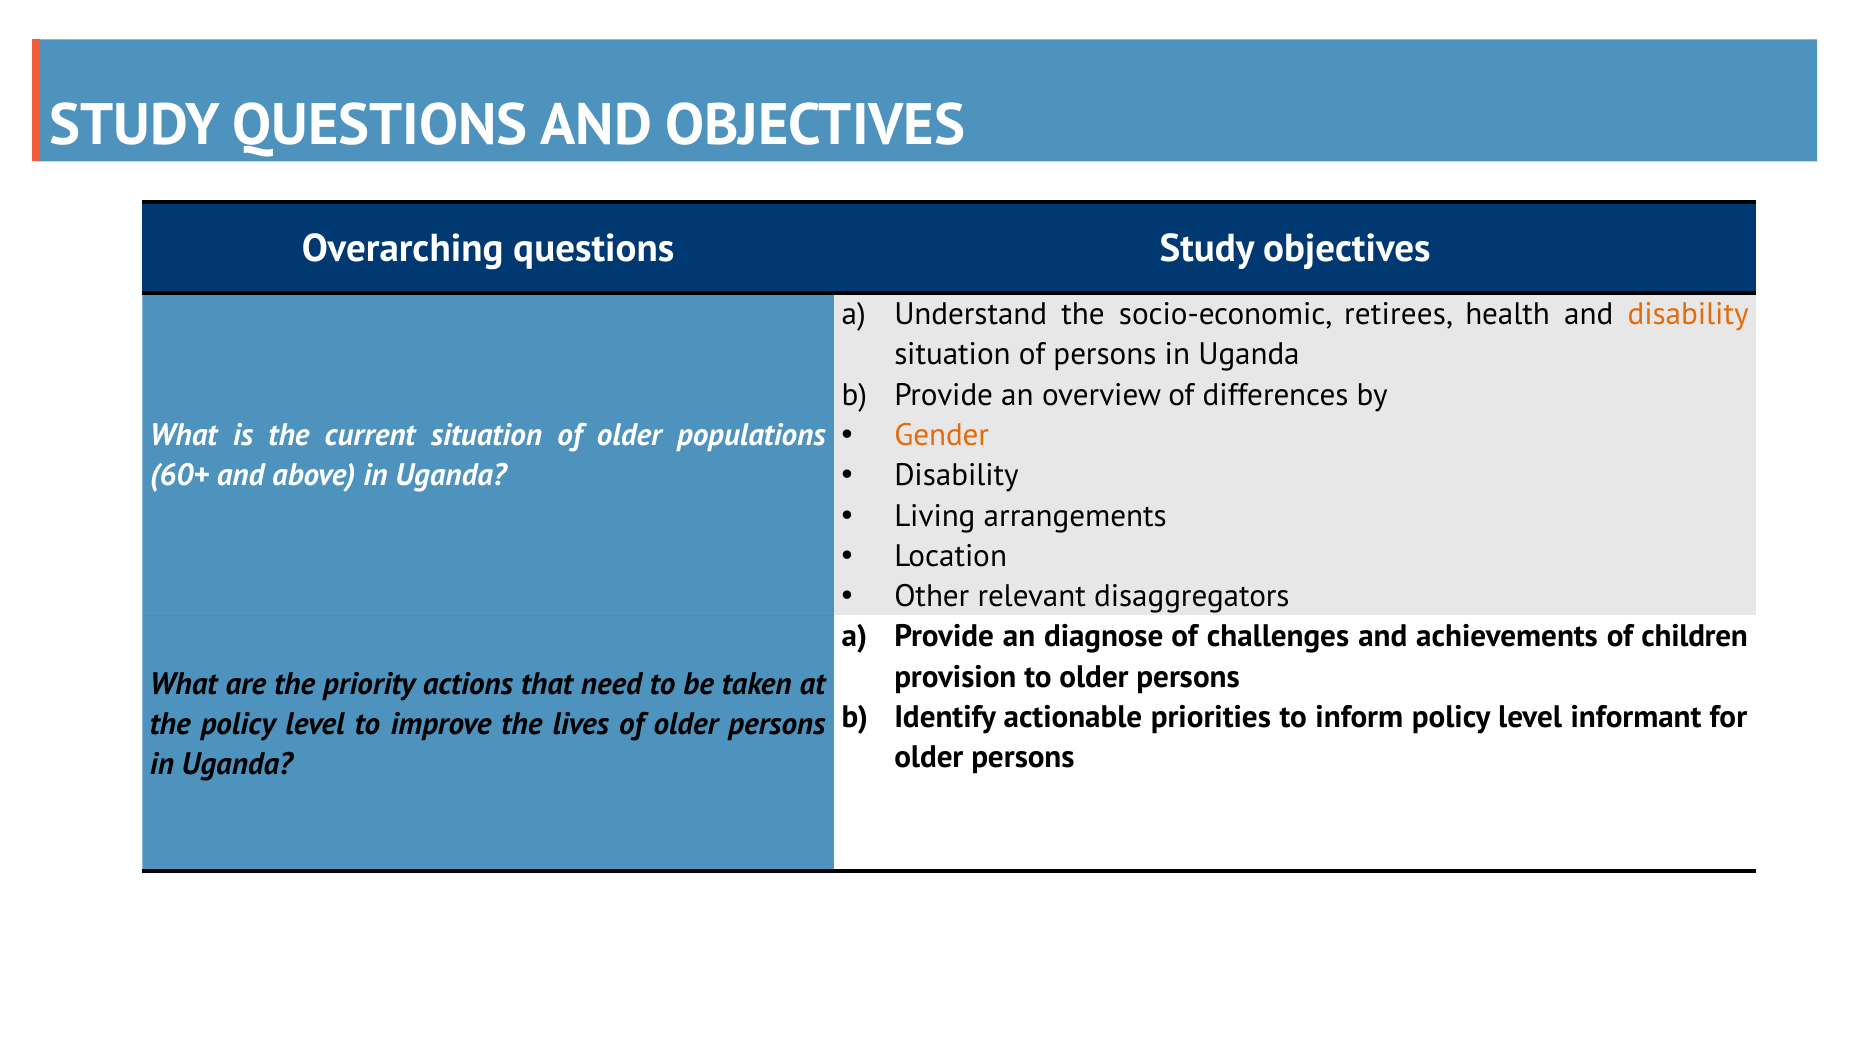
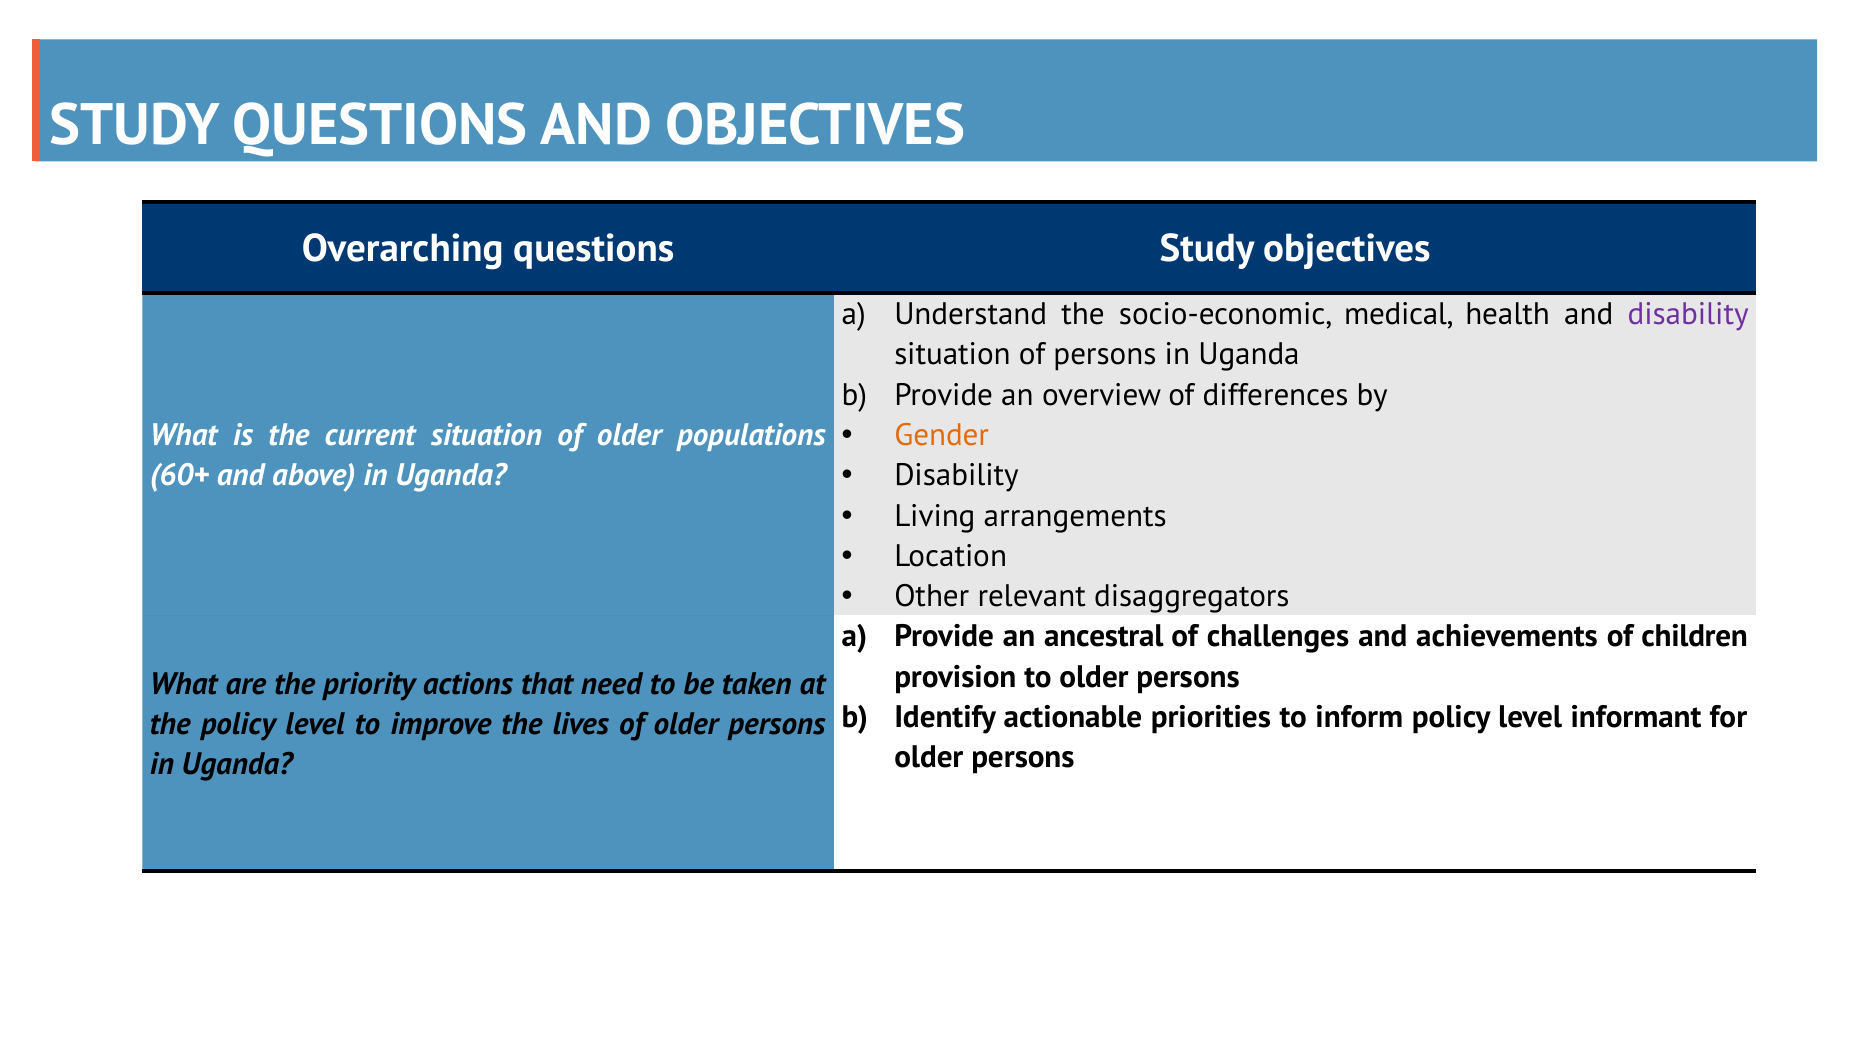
retirees: retirees -> medical (1399, 315)
disability colour: orange -> purple (1688, 315)
diagnose: diagnose -> ancestral (1104, 637)
